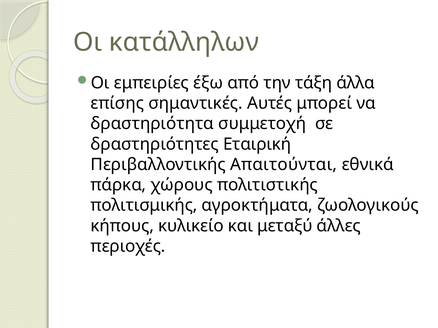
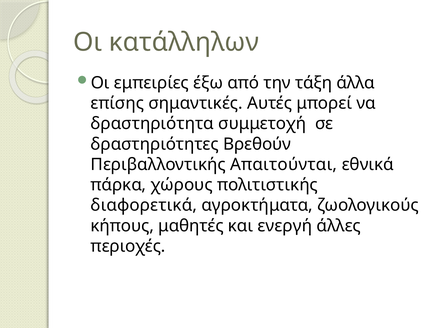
Εταιρική: Εταιρική -> Βρεθούν (257, 144)
πολιτισμικής: πολιτισμικής -> διαφορετικά (144, 206)
κυλικείο: κυλικείο -> μαθητές (191, 226)
μεταξύ: μεταξύ -> ενεργή (285, 226)
